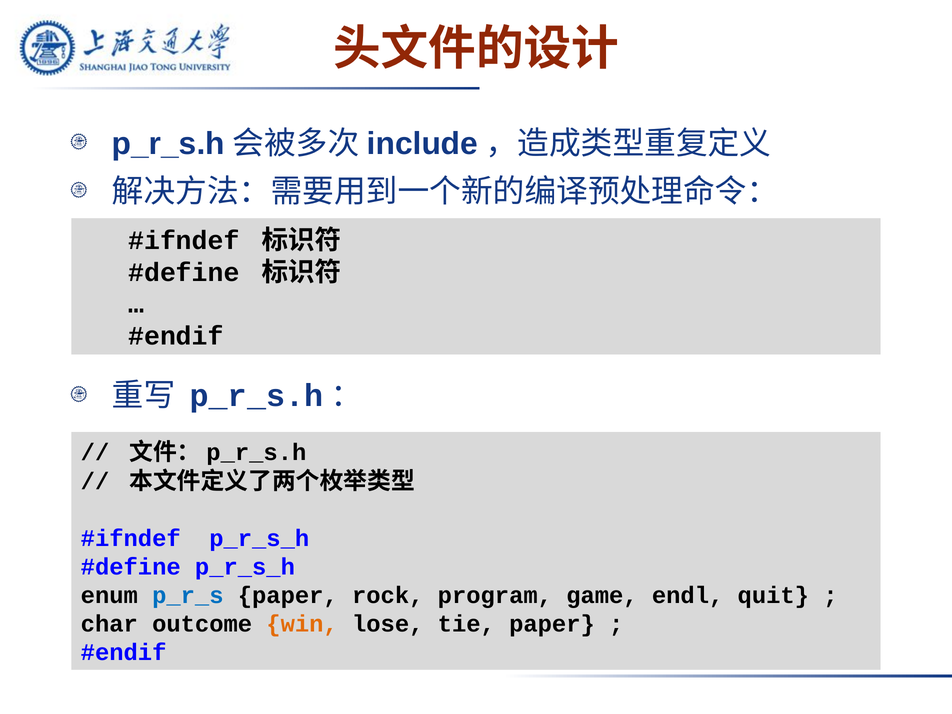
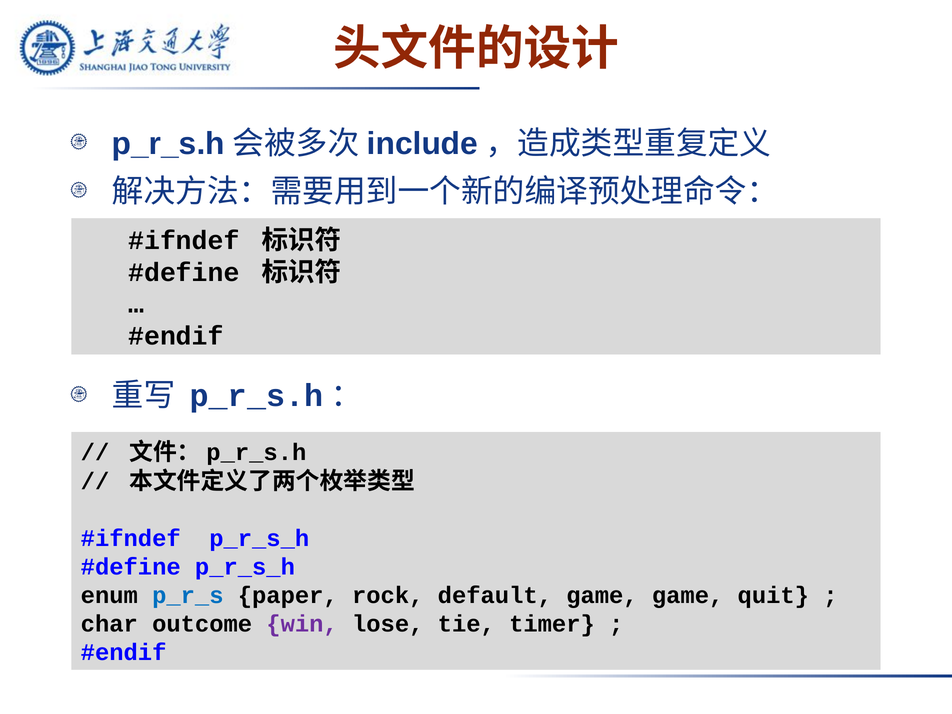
program: program -> default (495, 595)
game endl: endl -> game (688, 595)
win colour: orange -> purple (302, 624)
tie paper: paper -> timer (552, 624)
